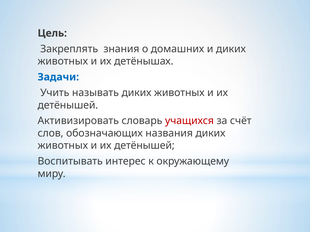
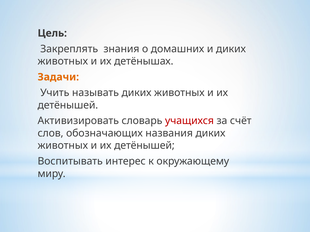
Задачи colour: blue -> orange (58, 77)
